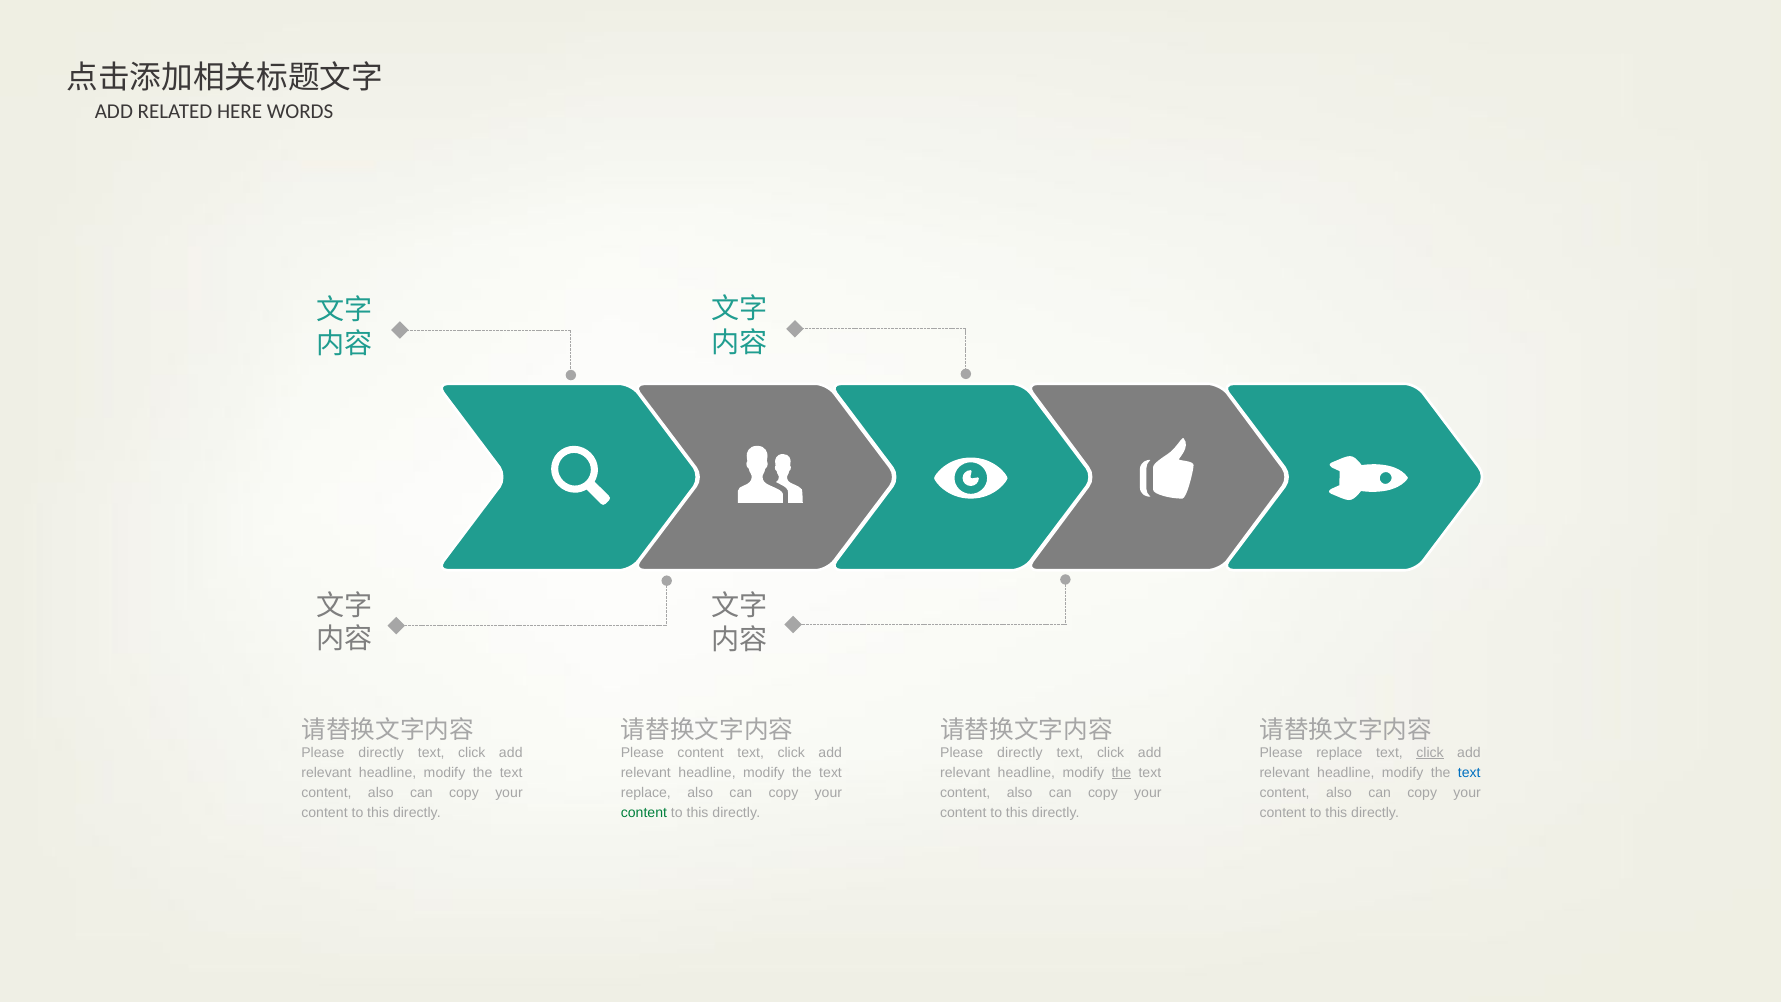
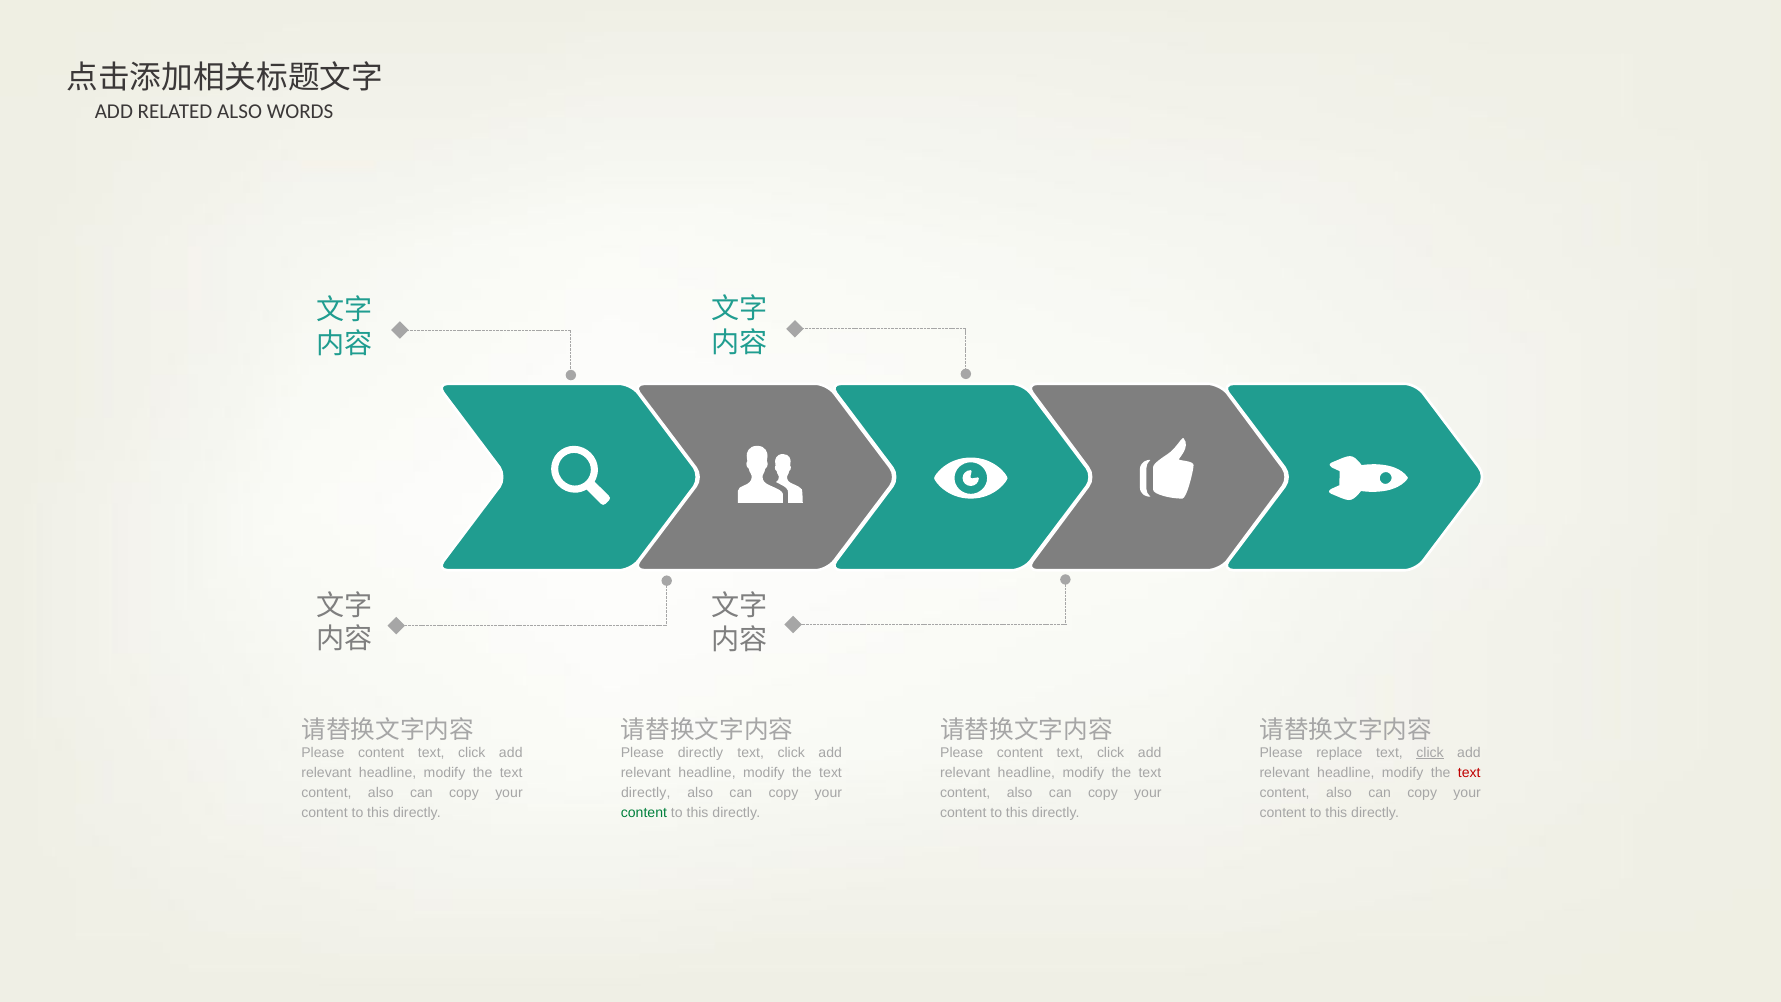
RELATED HERE: HERE -> ALSO (240, 111)
directly: directly -> content (381, 752)
Please content: content -> directly (701, 752)
directly: directly -> content (1020, 752)
the underline: present -> none (1121, 773)
text colour: blue -> red (1469, 773)
replace: replace -> directly (646, 793)
